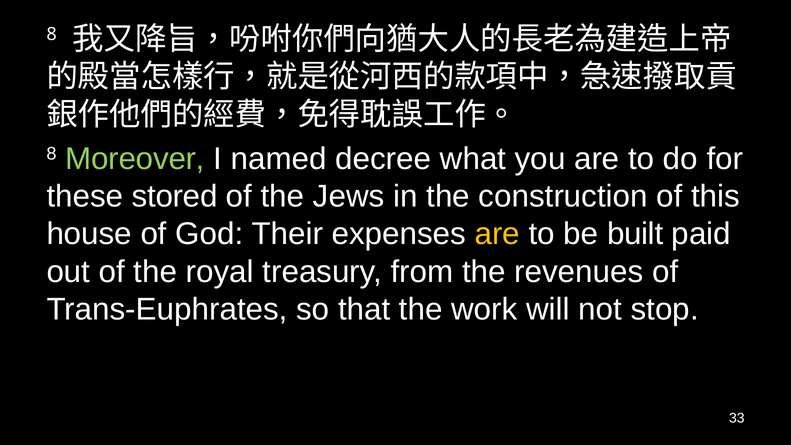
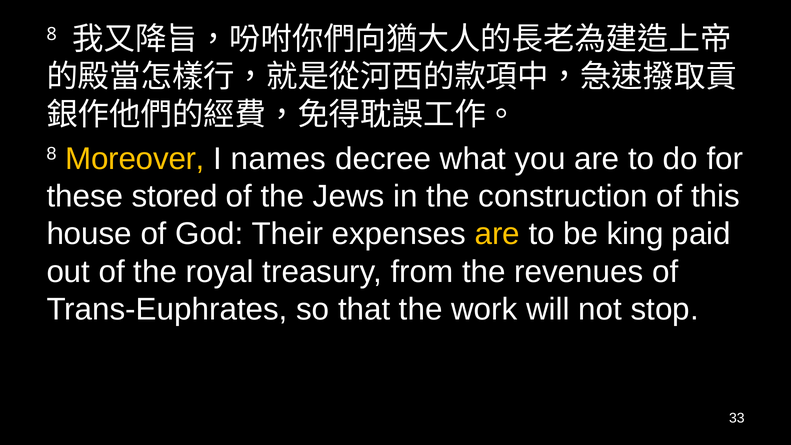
Moreover colour: light green -> yellow (135, 159)
named: named -> names (278, 159)
built: built -> king (635, 234)
